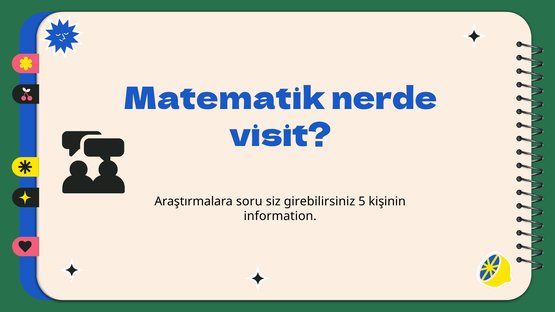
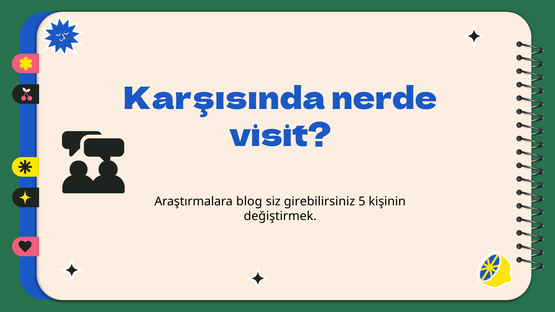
Matematik: Matematik -> Karşısında (224, 99)
soru: soru -> blog (249, 202)
information: information -> değiştirmek (280, 216)
